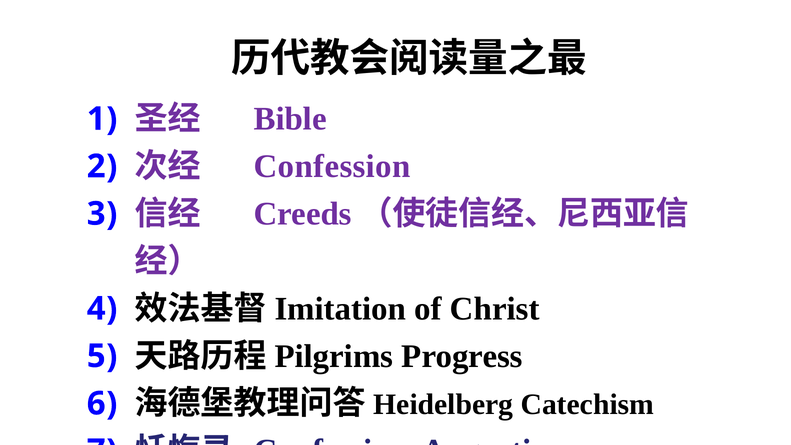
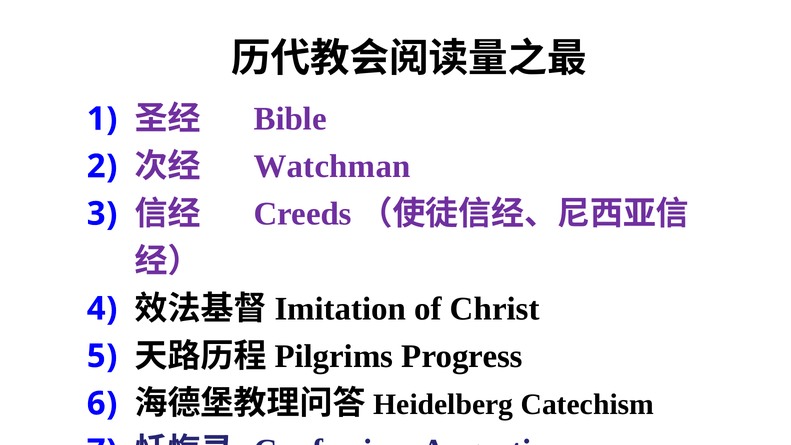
Confession: Confession -> Watchman (332, 166)
